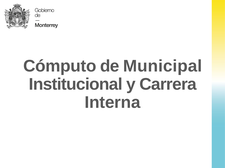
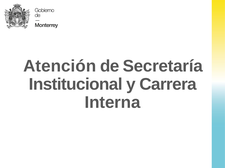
Cómputo: Cómputo -> Atención (60, 66)
Municipal: Municipal -> Secretaría (163, 66)
